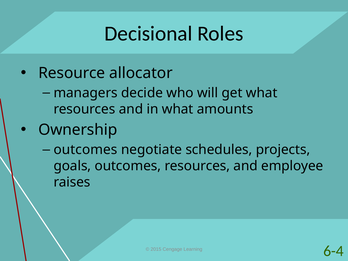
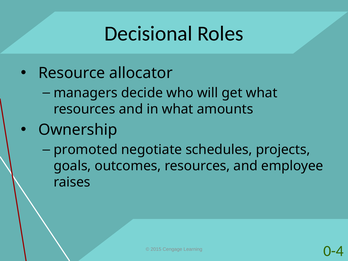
outcomes: outcomes -> promoted (86, 150)
6-4: 6-4 -> 0-4 (333, 251)
